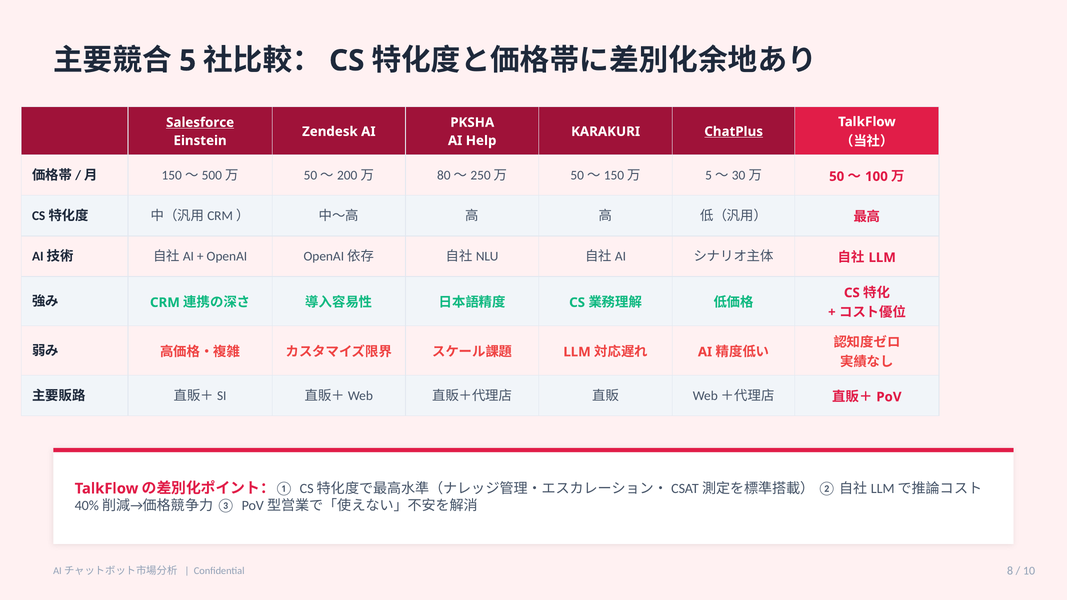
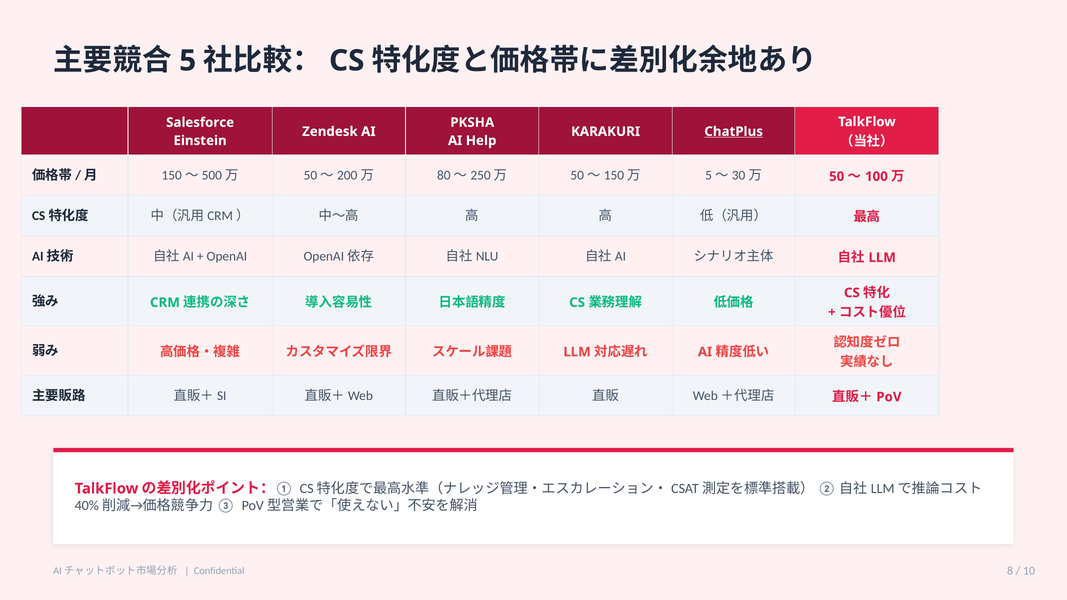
Salesforce underline: present -> none (200, 122)
